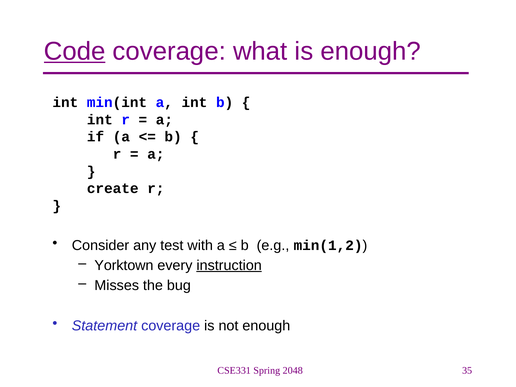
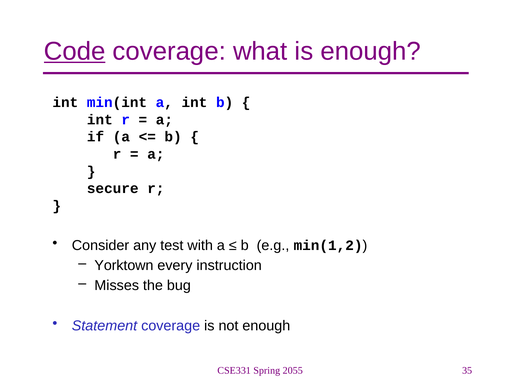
create: create -> secure (113, 189)
instruction underline: present -> none (229, 265)
2048: 2048 -> 2055 (293, 371)
